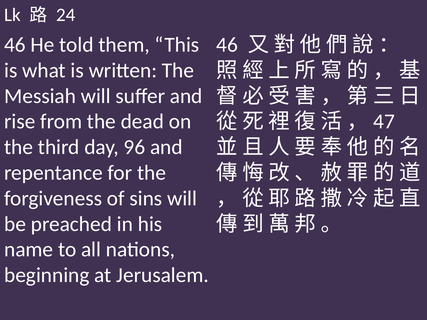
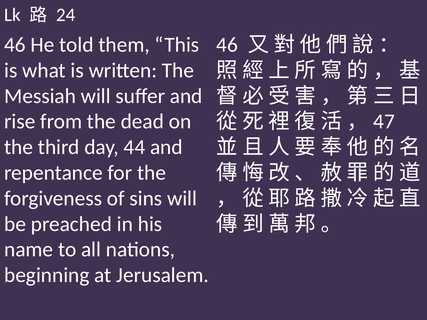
96: 96 -> 44 (134, 147)
